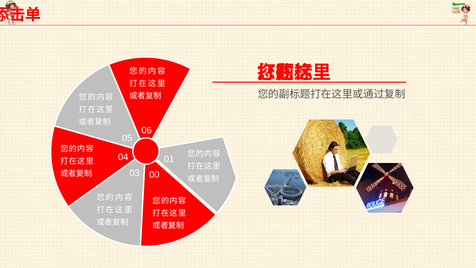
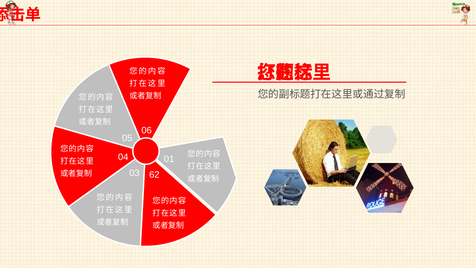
00: 00 -> 62 (154, 175)
